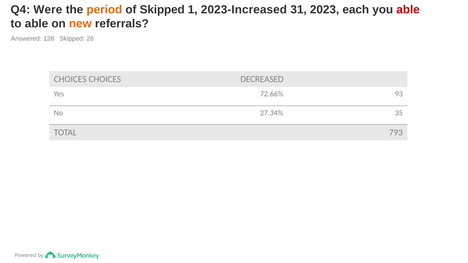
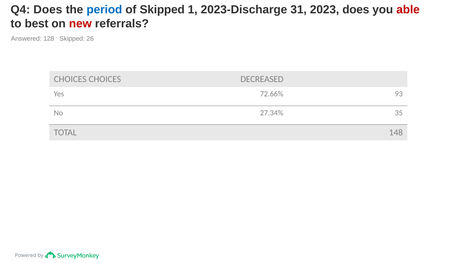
Q4 Were: Were -> Does (48, 10)
period colour: orange -> blue (104, 10)
2023-Increased: 2023-Increased -> 2023-Discharge (244, 10)
2023 each: each -> does (356, 10)
to able: able -> best (37, 24)
new colour: orange -> red (80, 24)
793: 793 -> 148 (396, 133)
